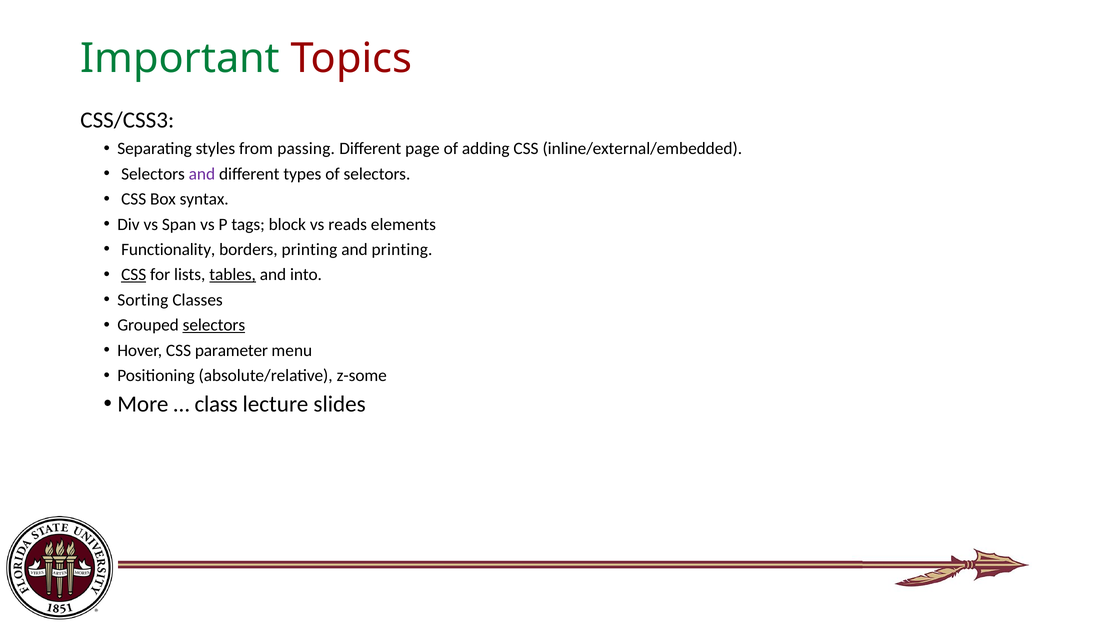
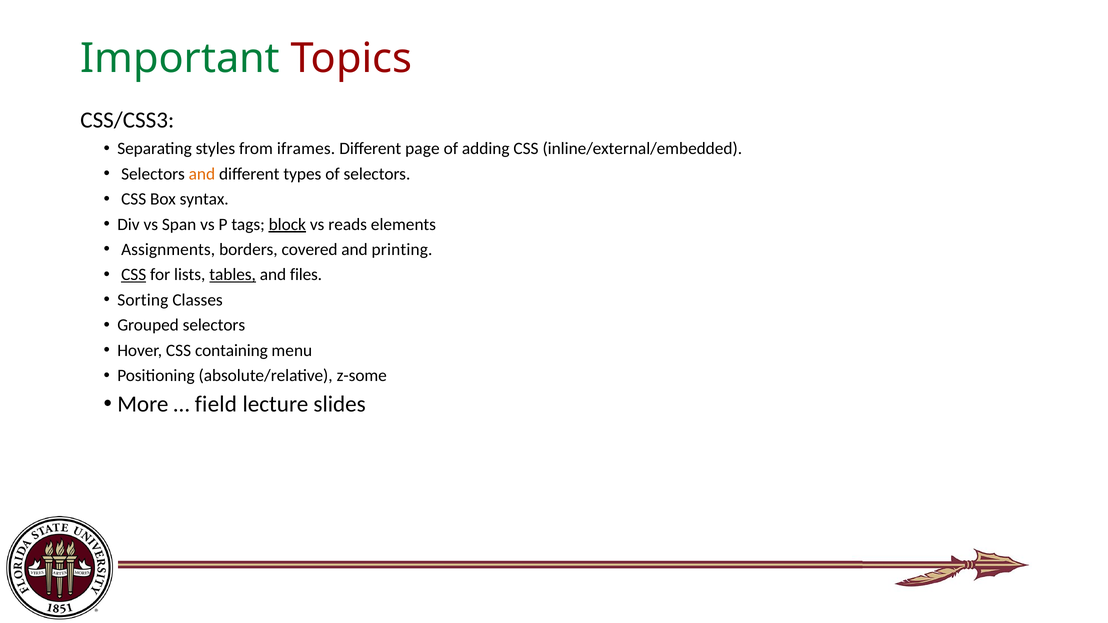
passing: passing -> iframes (306, 149)
and colour: purple -> orange (202, 174)
block underline: none -> present (287, 224)
Functionality: Functionality -> Assignments (168, 250)
borders printing: printing -> covered (310, 250)
into: into -> files (306, 275)
selectors underline: present -> none (214, 325)
parameter: parameter -> containing (231, 351)
class: class -> field (216, 404)
